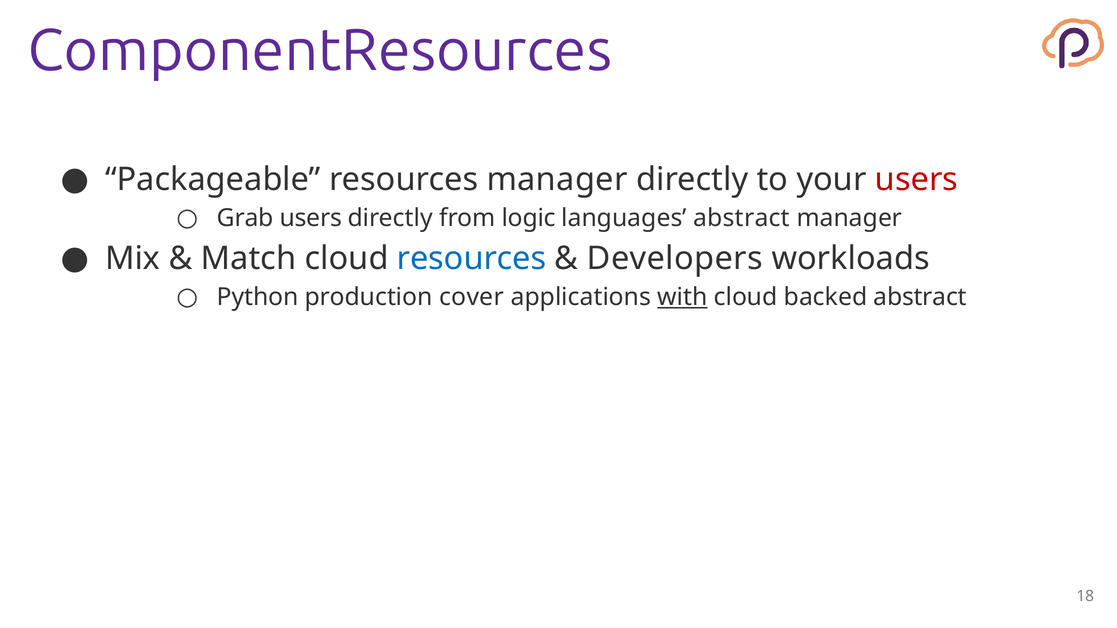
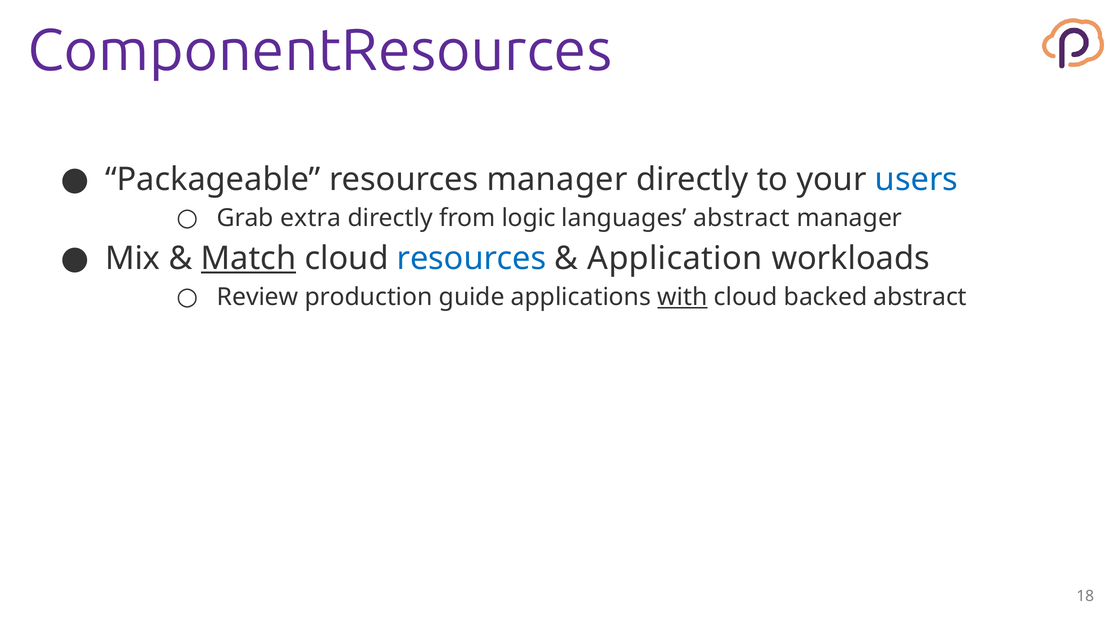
users colour: red -> blue (917, 180)
Grab users: users -> extra (311, 218)
Match underline: none -> present (249, 259)
Developers: Developers -> Application (675, 259)
Python: Python -> Review (258, 297)
cover: cover -> guide (472, 297)
